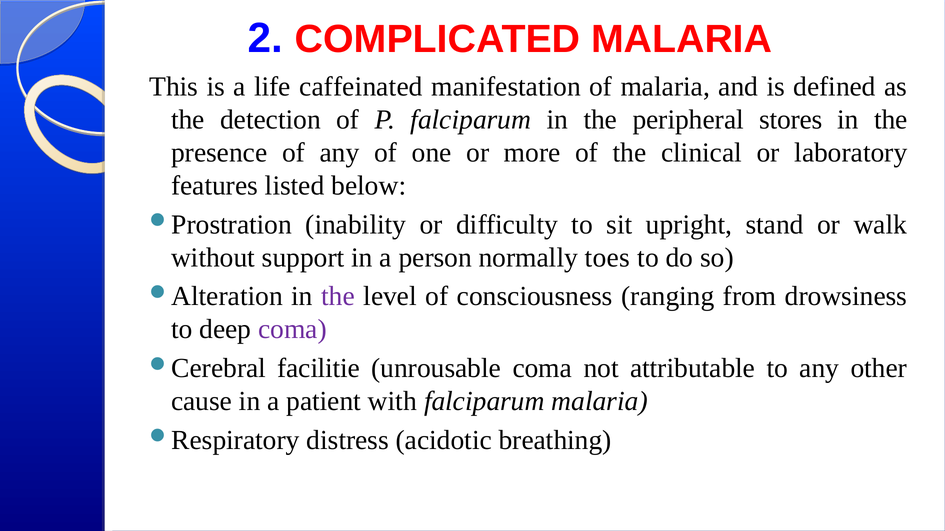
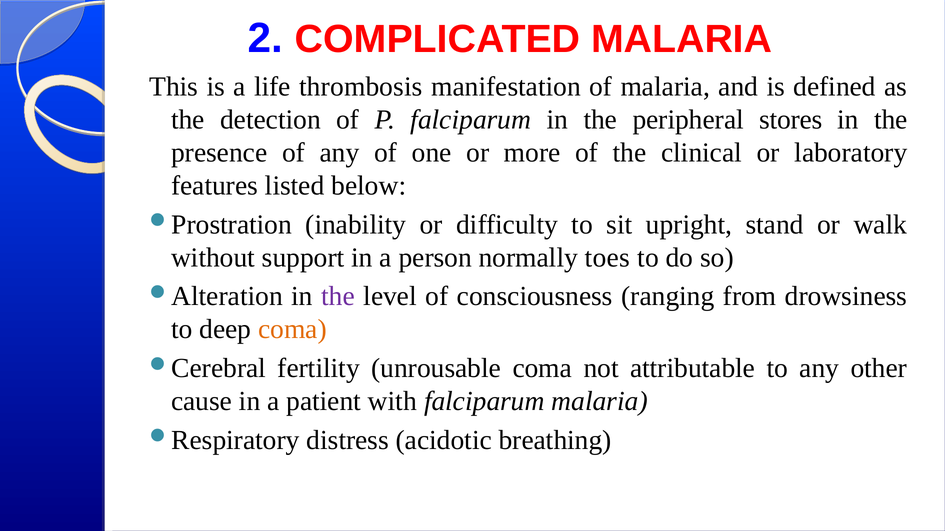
caffeinated: caffeinated -> thrombosis (361, 87)
coma colour: purple -> orange (292, 330)
facilitie: facilitie -> fertility (319, 369)
